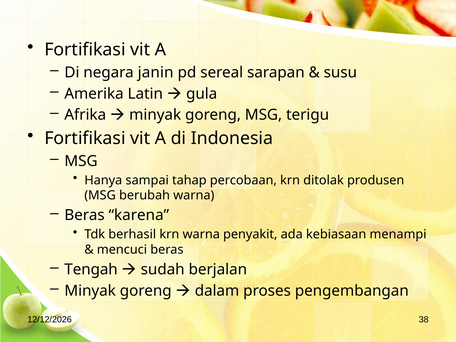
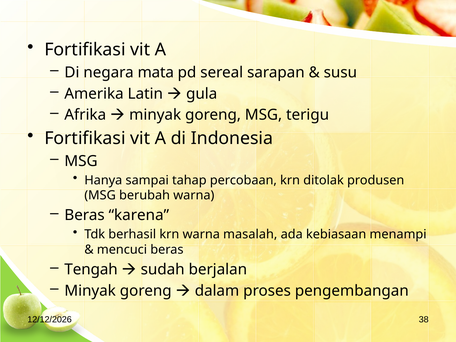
janin: janin -> mata (156, 72)
penyakit: penyakit -> masalah (250, 234)
